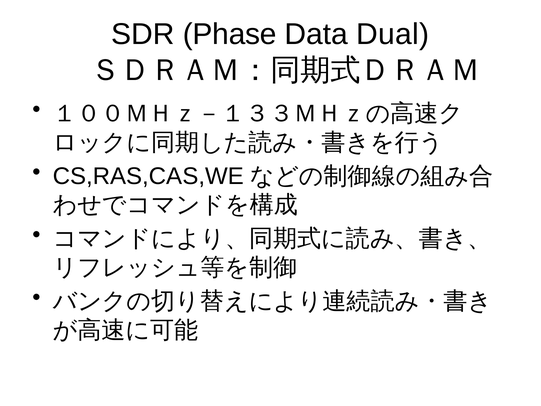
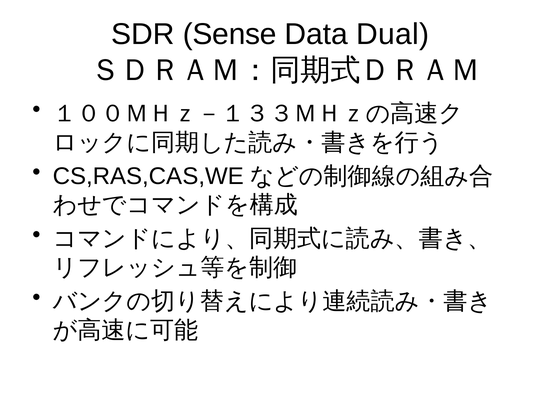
Phase: Phase -> Sense (230, 34)
